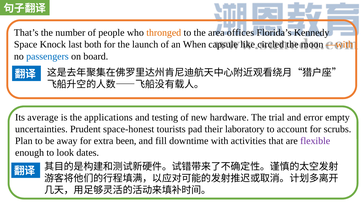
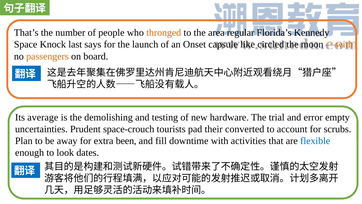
offices: offices -> regular (241, 33)
both: both -> says (93, 44)
When: When -> Onset (194, 44)
passengers colour: blue -> orange (47, 56)
applications: applications -> demolishing (109, 117)
space-honest: space-honest -> space-crouch (129, 129)
laboratory: laboratory -> converted (245, 129)
flexible colour: purple -> blue (315, 141)
